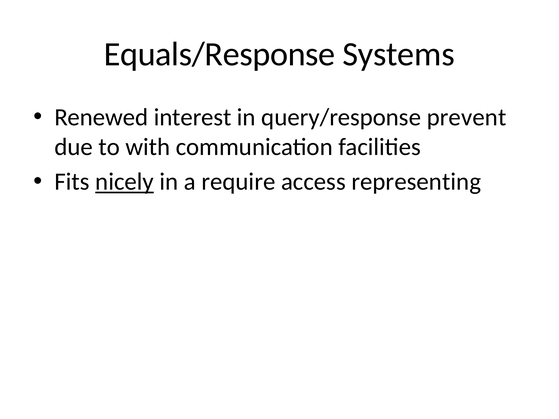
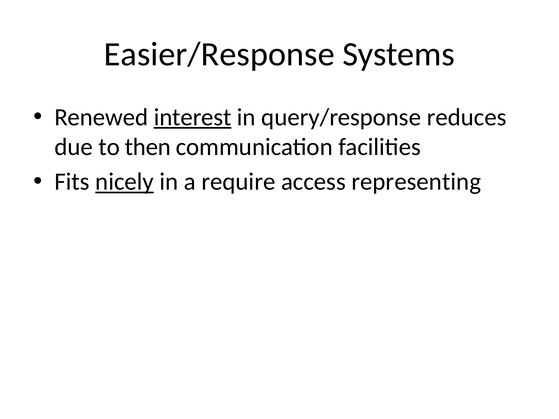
Equals/Response: Equals/Response -> Easier/Response (219, 54)
interest underline: none -> present (193, 117)
prevent: prevent -> reduces (467, 117)
with: with -> then (148, 147)
